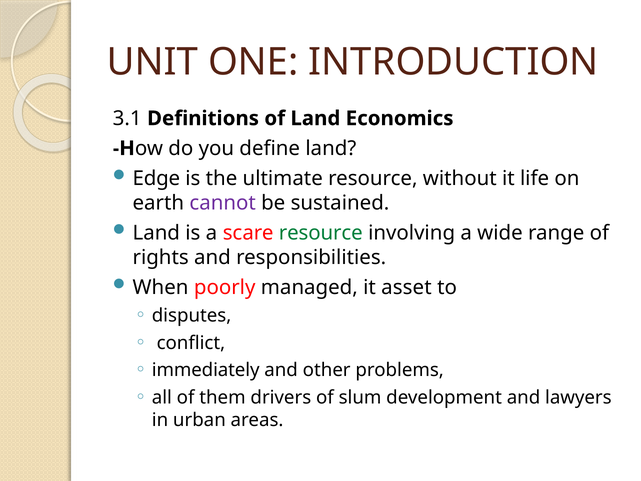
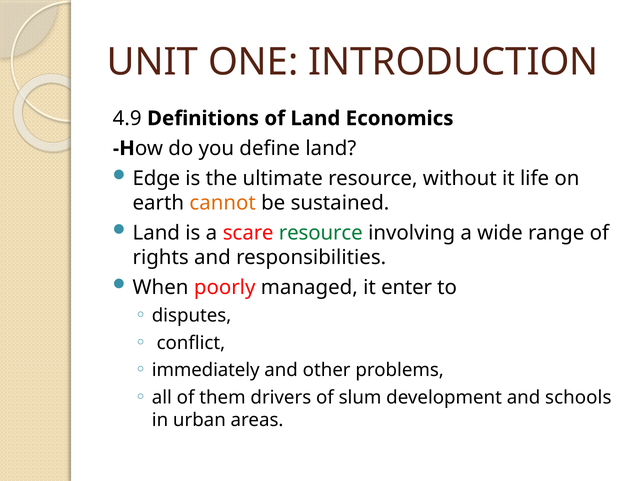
3.1: 3.1 -> 4.9 (127, 118)
cannot colour: purple -> orange (223, 203)
asset: asset -> enter (407, 287)
lawyers: lawyers -> schools (578, 397)
